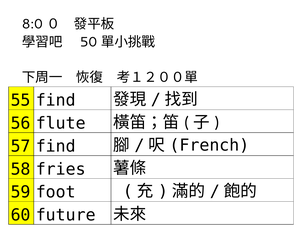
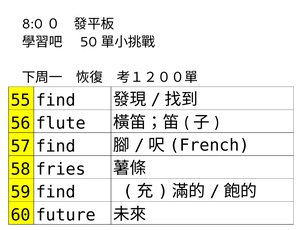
59 foot: foot -> find (56, 192)
